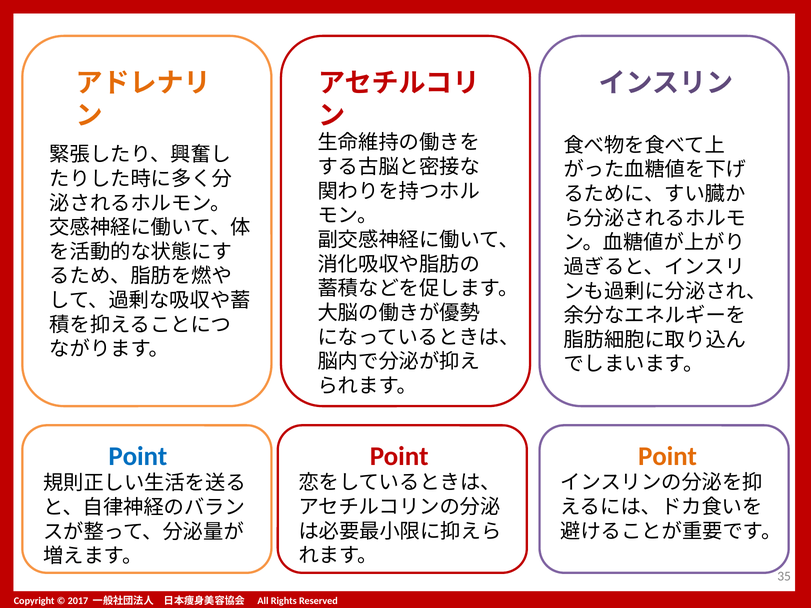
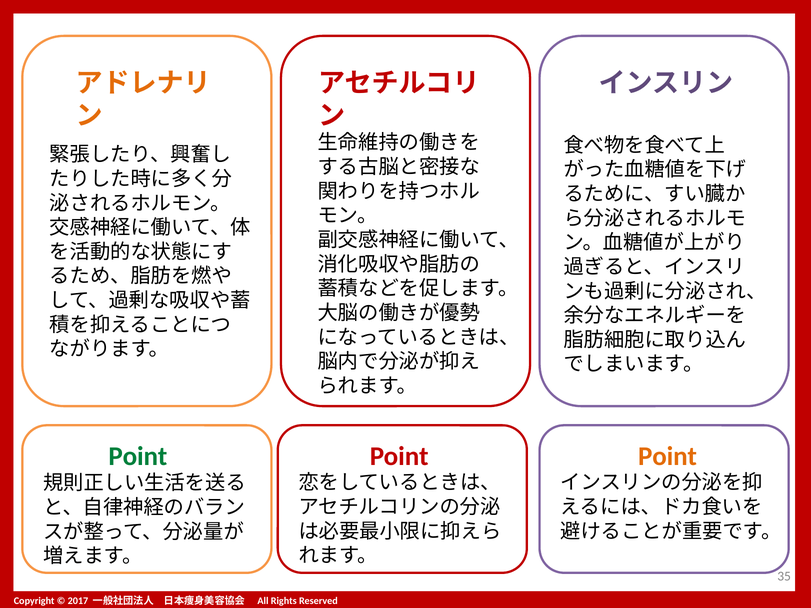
Point colour: blue -> green (138, 456)
